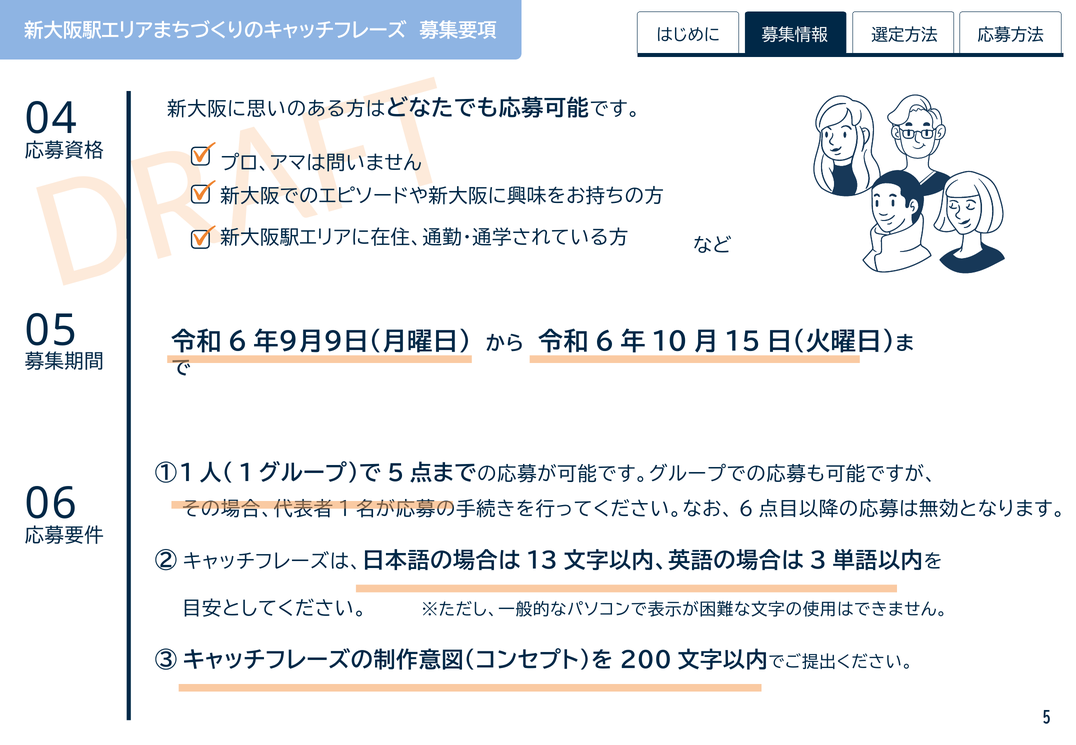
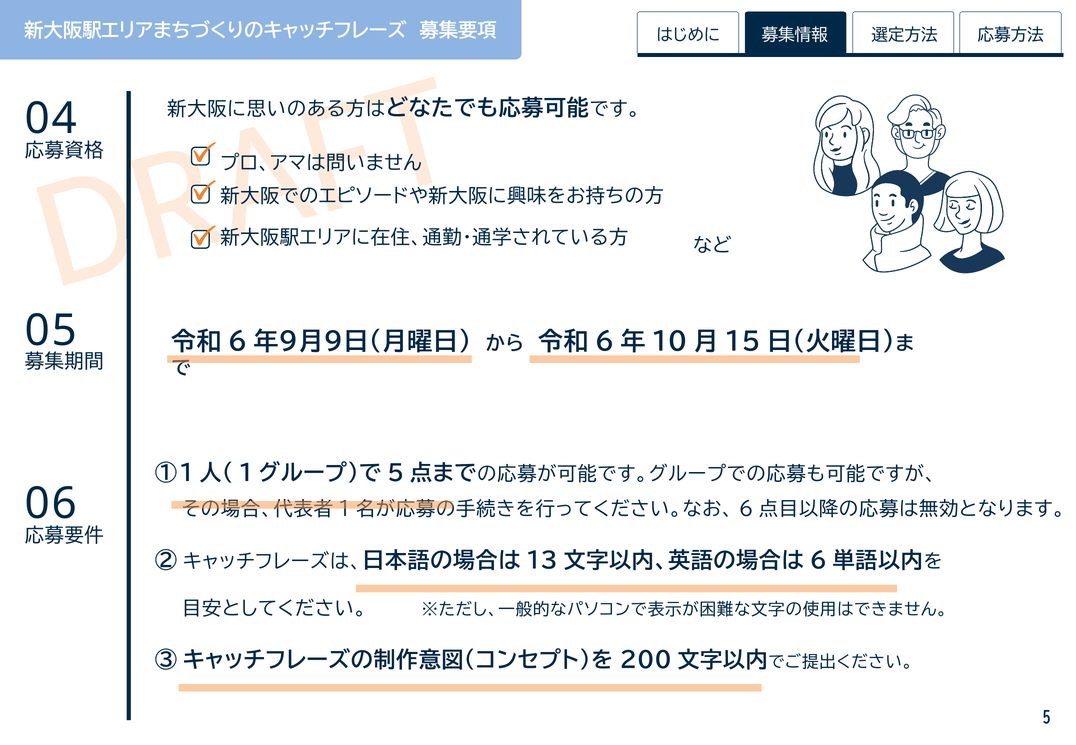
3: 3 -> 6 (818, 561)
